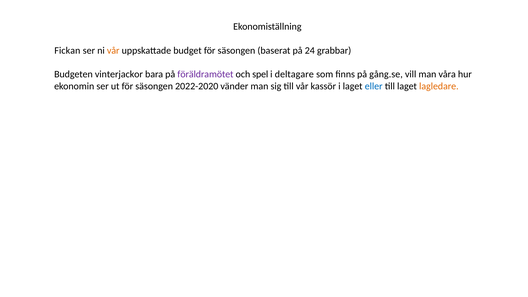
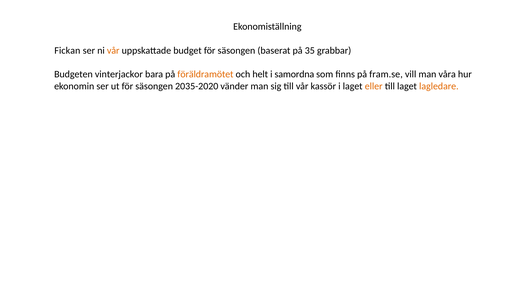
24: 24 -> 35 (310, 50)
föräldramötet colour: purple -> orange (205, 74)
spel: spel -> helt (260, 74)
deltagare: deltagare -> samordna (294, 74)
gång.se: gång.se -> fram.se (386, 74)
2022-2020: 2022-2020 -> 2035-2020 (197, 86)
eller colour: blue -> orange (374, 86)
